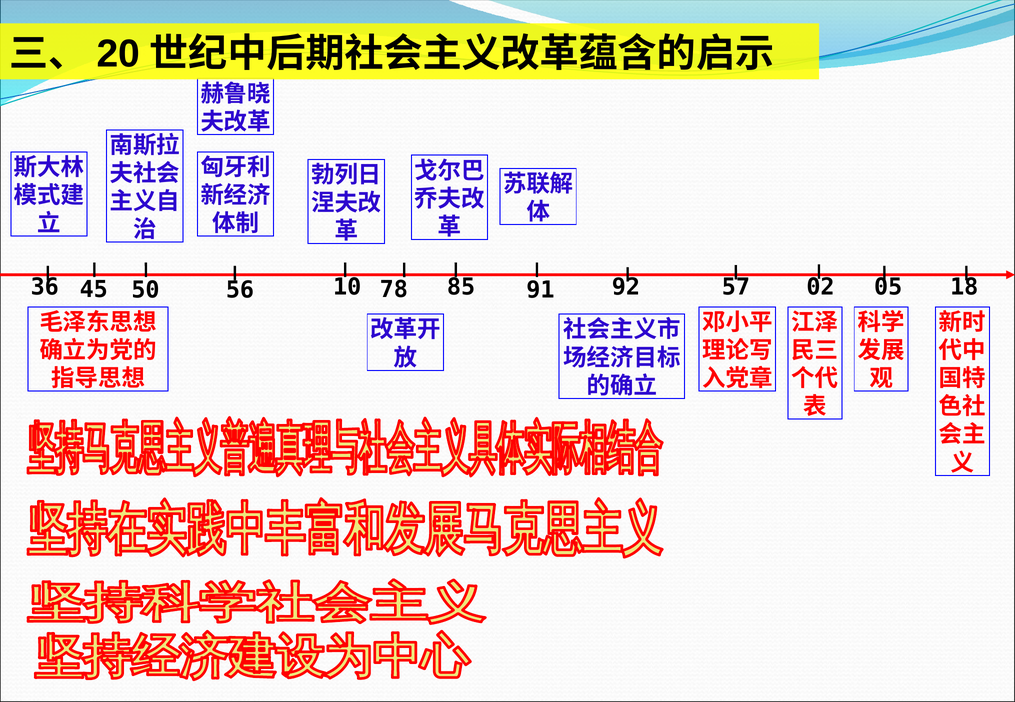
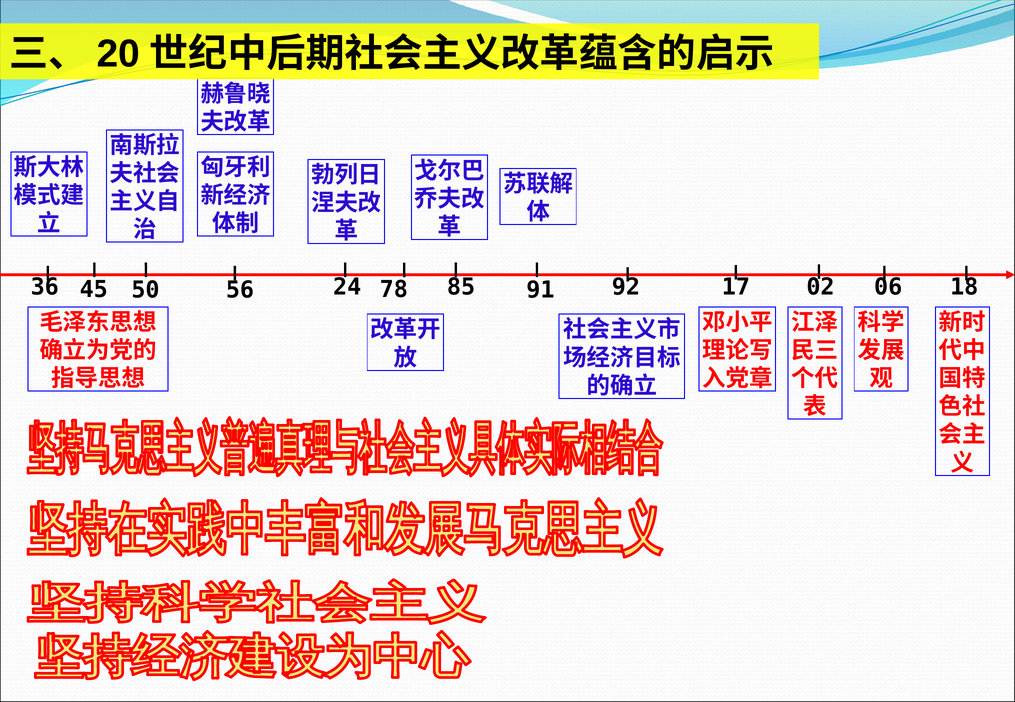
10: 10 -> 24 (347, 288)
57: 57 -> 17 (736, 288)
05: 05 -> 06 (888, 288)
